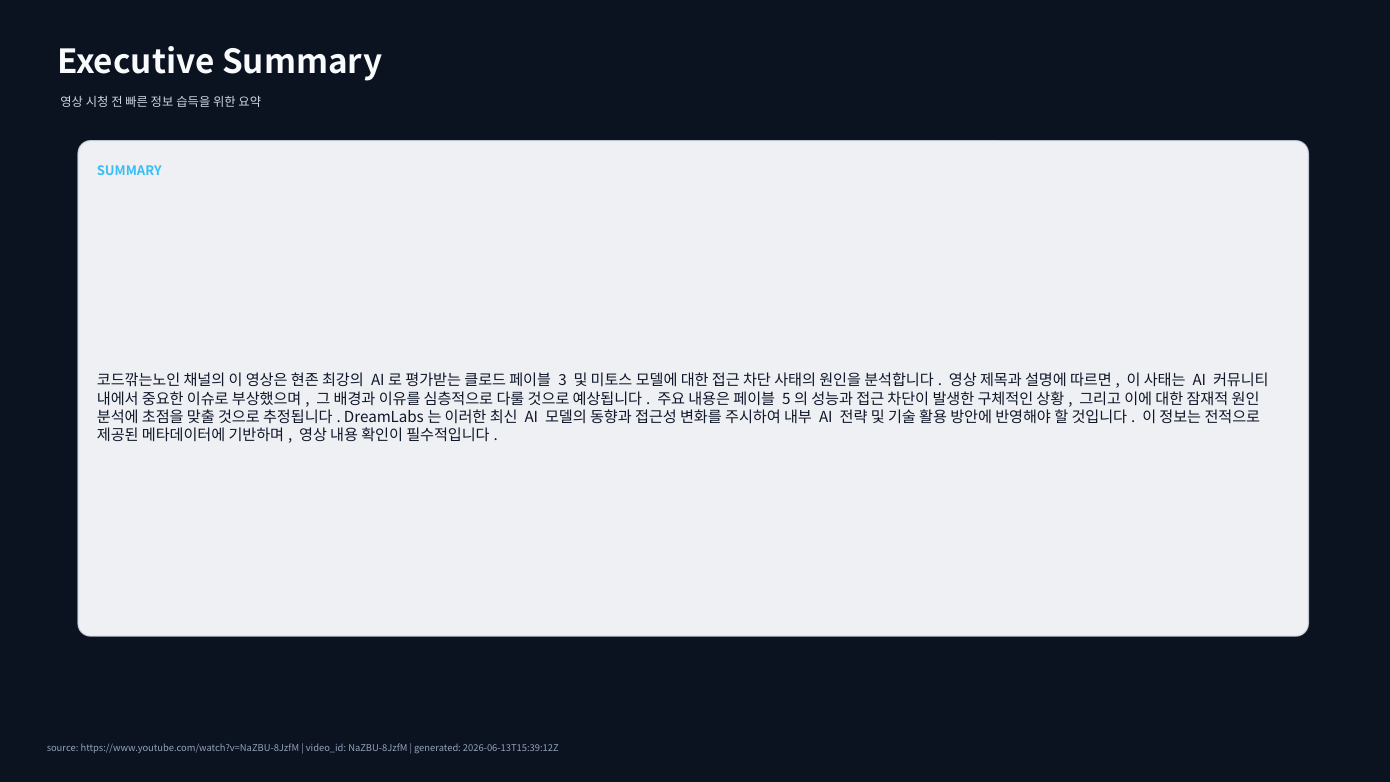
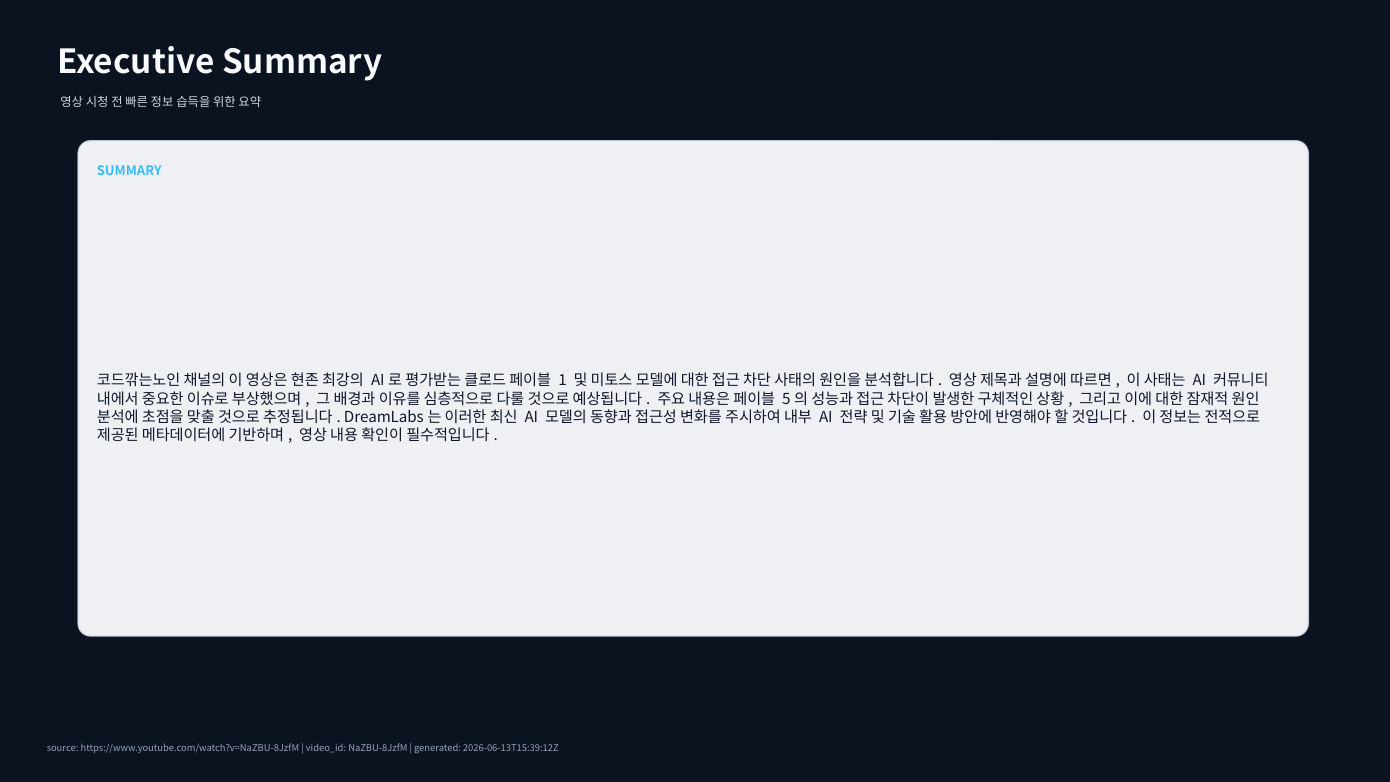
3: 3 -> 1 (563, 381)
